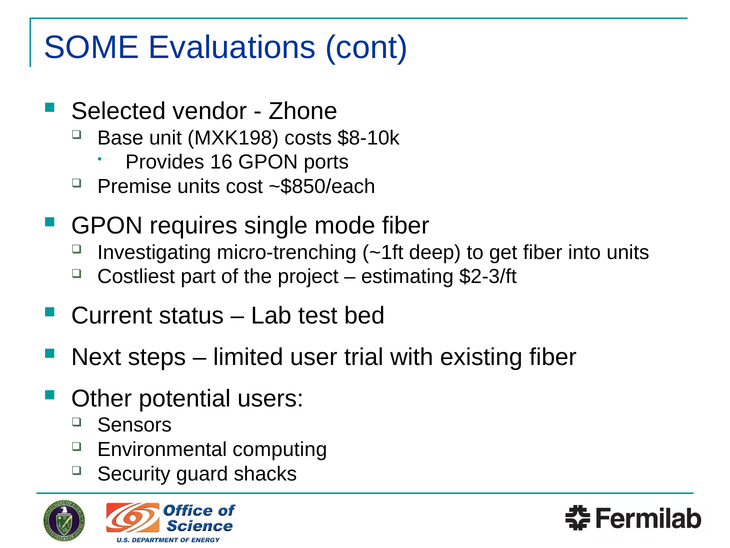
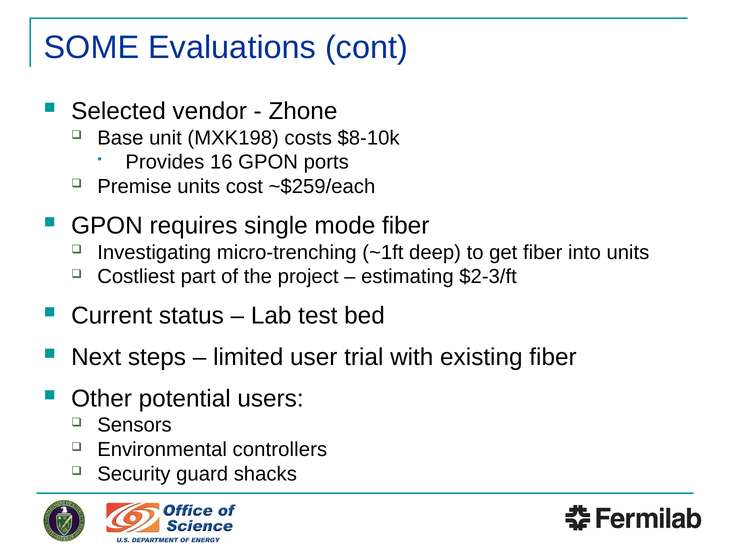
~$850/each: ~$850/each -> ~$259/each (322, 186)
computing: computing -> controllers (280, 449)
